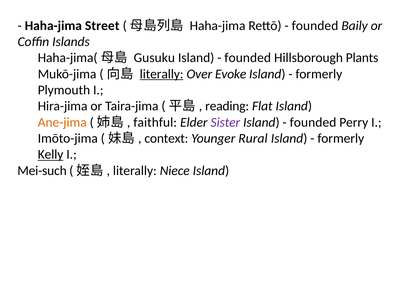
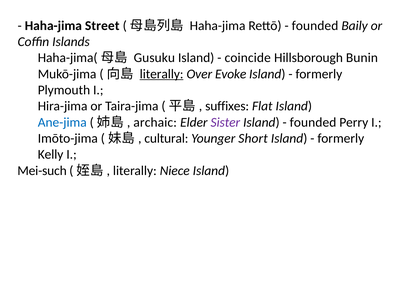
founded: founded -> coincide (248, 58)
Plants: Plants -> Bunin (362, 58)
reading: reading -> suffixes (227, 106)
Ane-jima colour: orange -> blue (62, 122)
faithful: faithful -> archaic (155, 122)
context: context -> cultural (166, 138)
Rural: Rural -> Short (253, 138)
Kelly underline: present -> none (51, 154)
